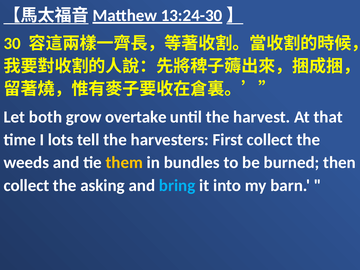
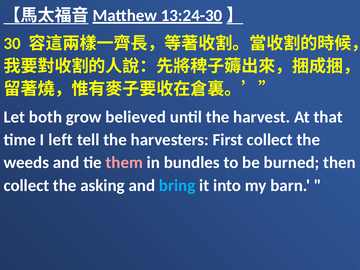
overtake: overtake -> believed (136, 117)
lots: lots -> left (61, 140)
them colour: yellow -> pink (124, 163)
